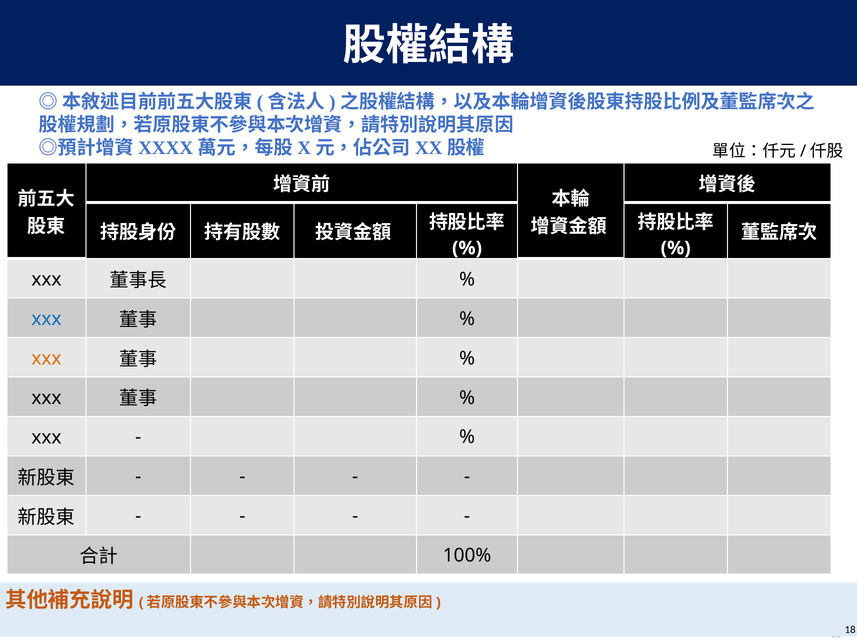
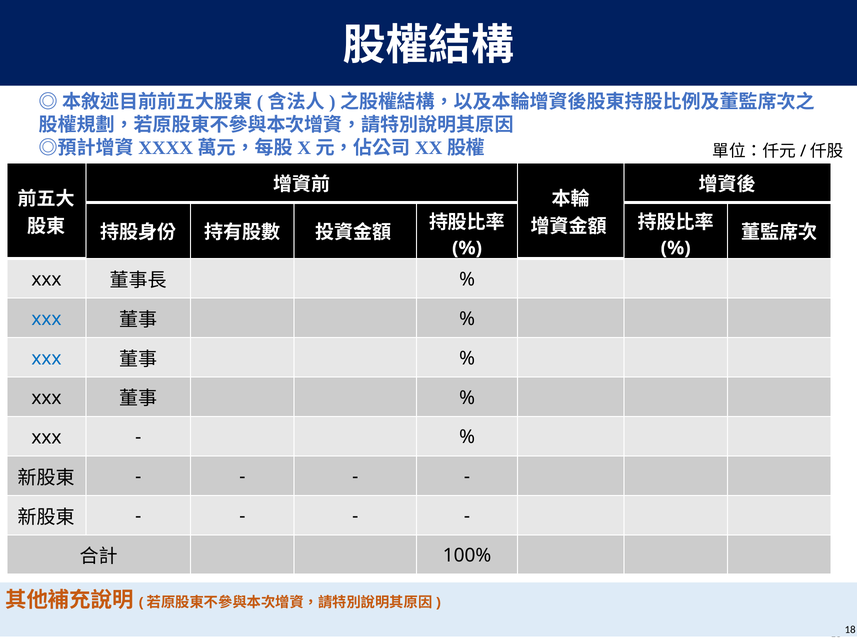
xxx colour: orange -> blue (46, 358)
